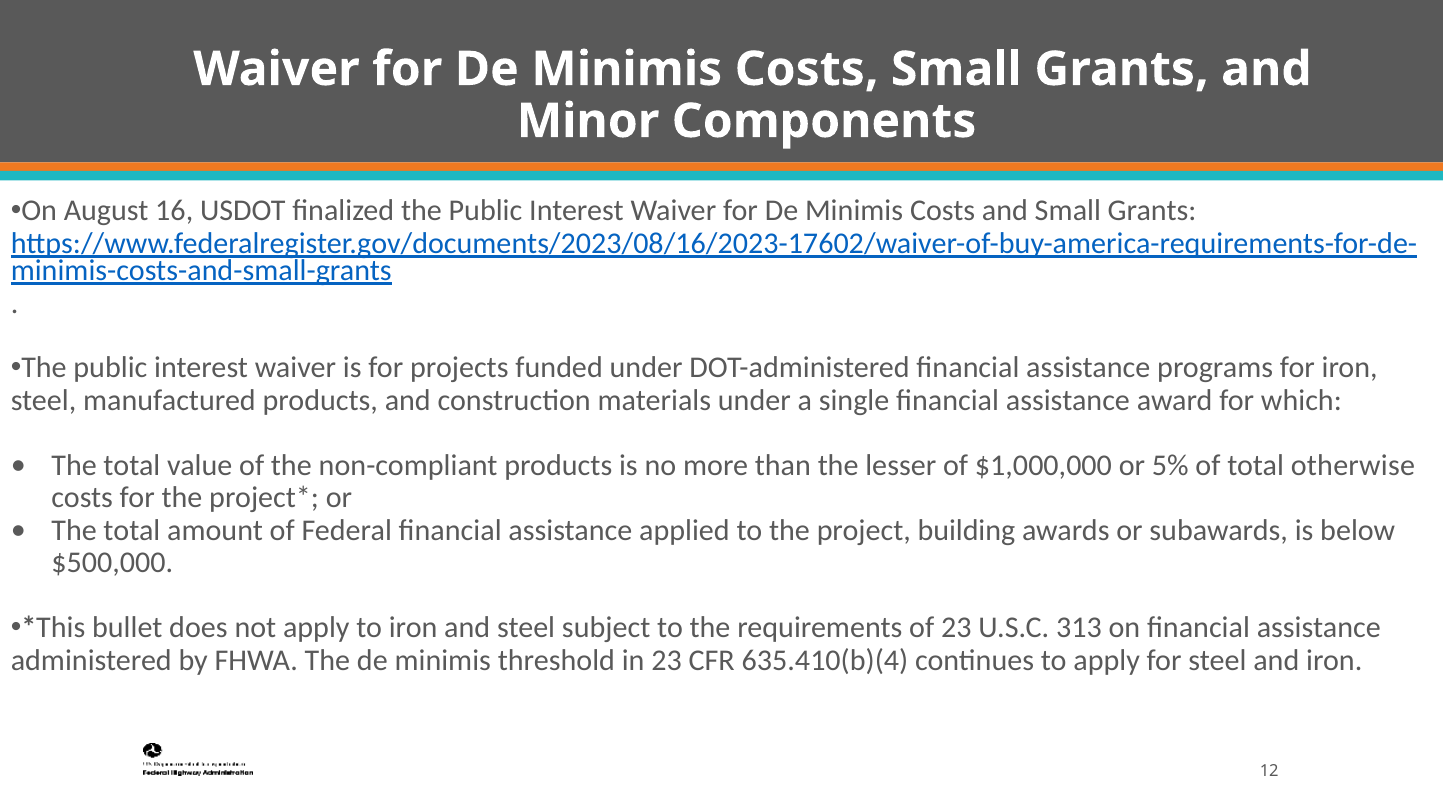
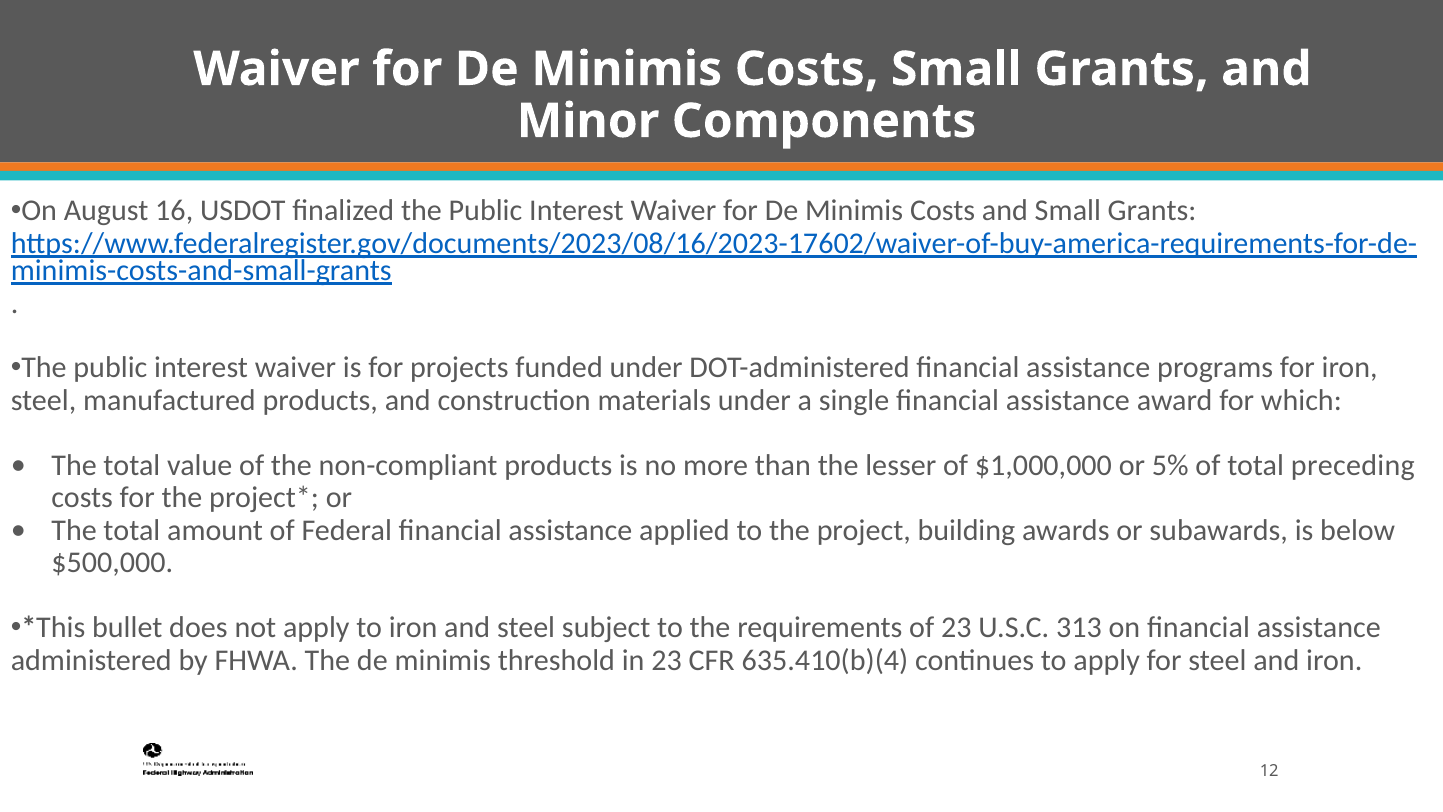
otherwise: otherwise -> preceding (1353, 465)
